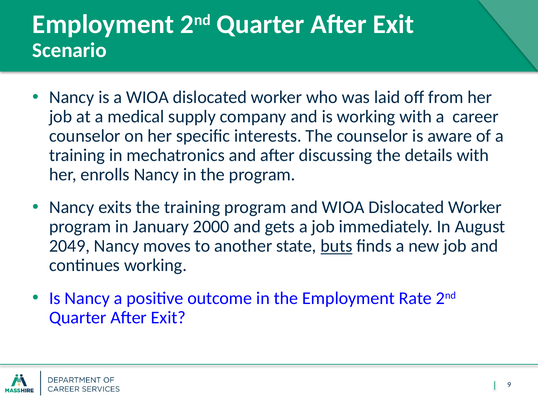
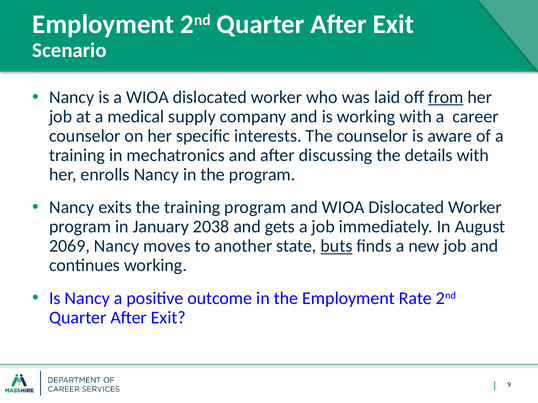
from underline: none -> present (446, 97)
2000: 2000 -> 2038 (211, 227)
2049: 2049 -> 2069 (69, 246)
